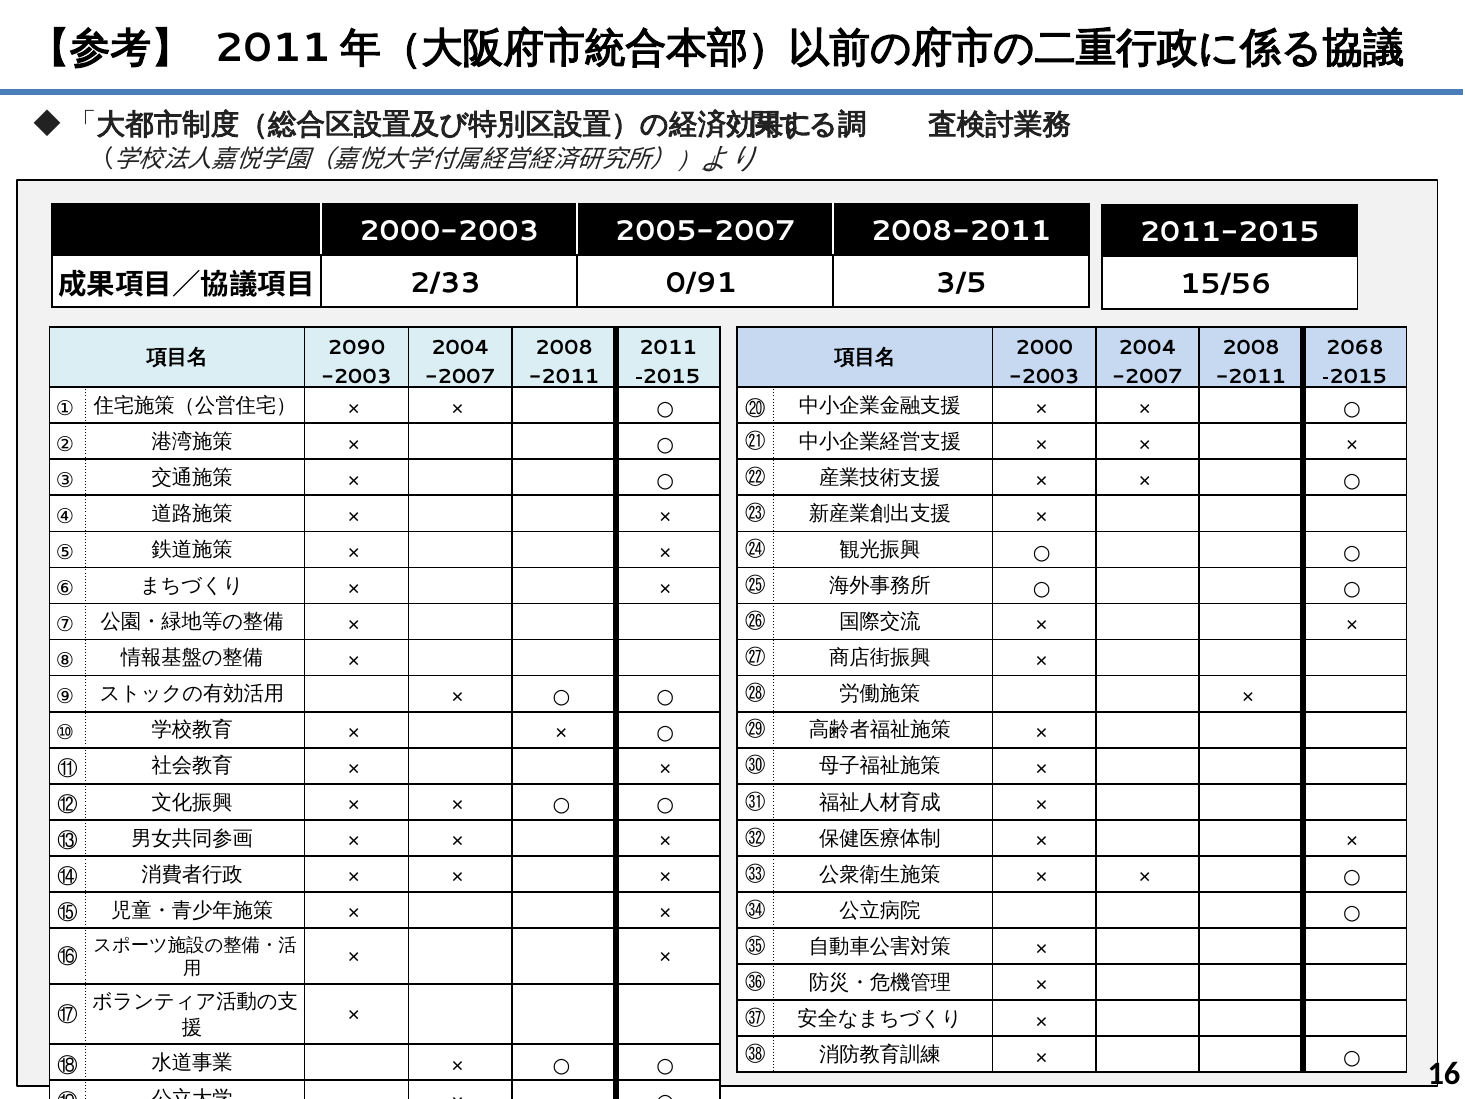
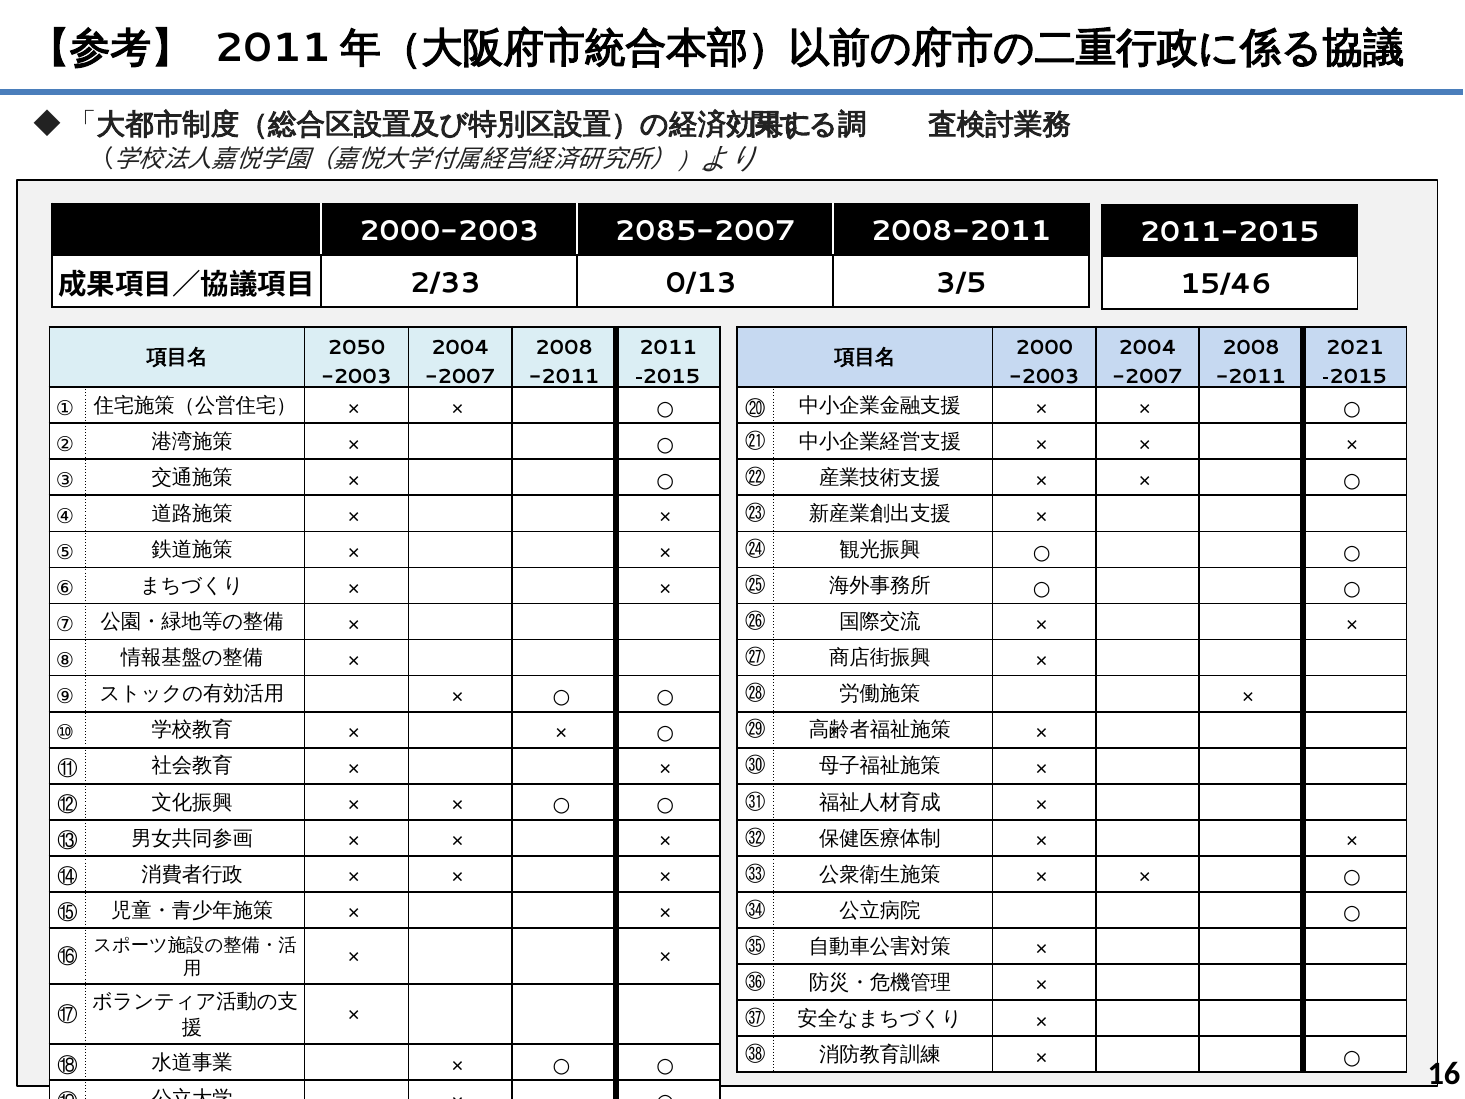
2005-2007: 2005-2007 -> 2085-2007 (705, 231)
15/56: 15/56 -> 15/46 (1226, 284)
0/91: 0/91 -> 0/13 (701, 283)
2068: 2068 -> 2021 (1355, 348)
2090: 2090 -> 2050 (357, 348)
